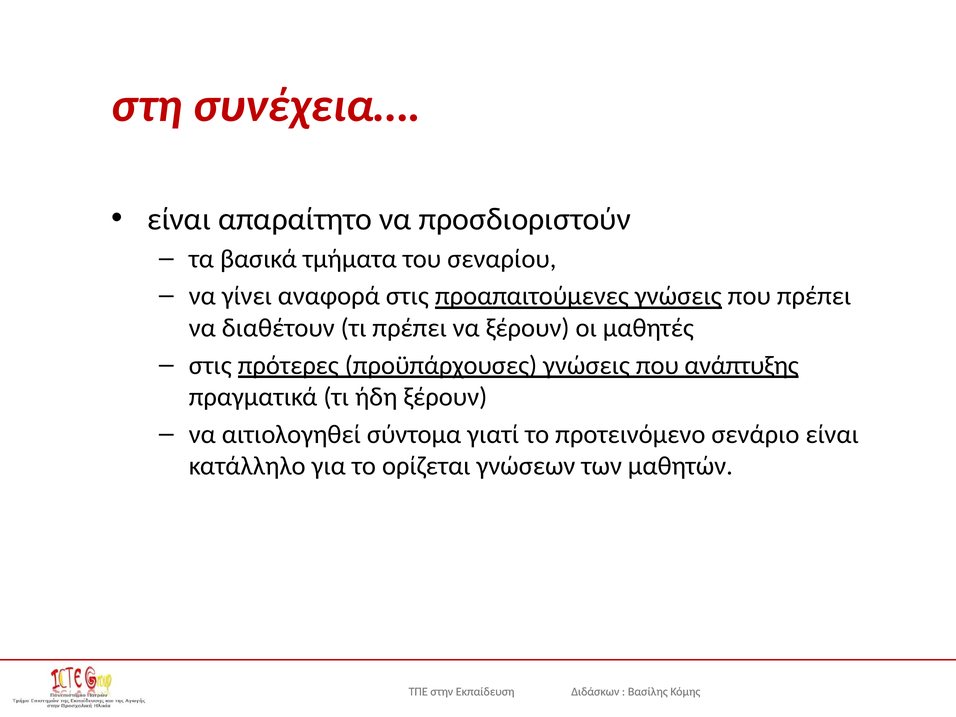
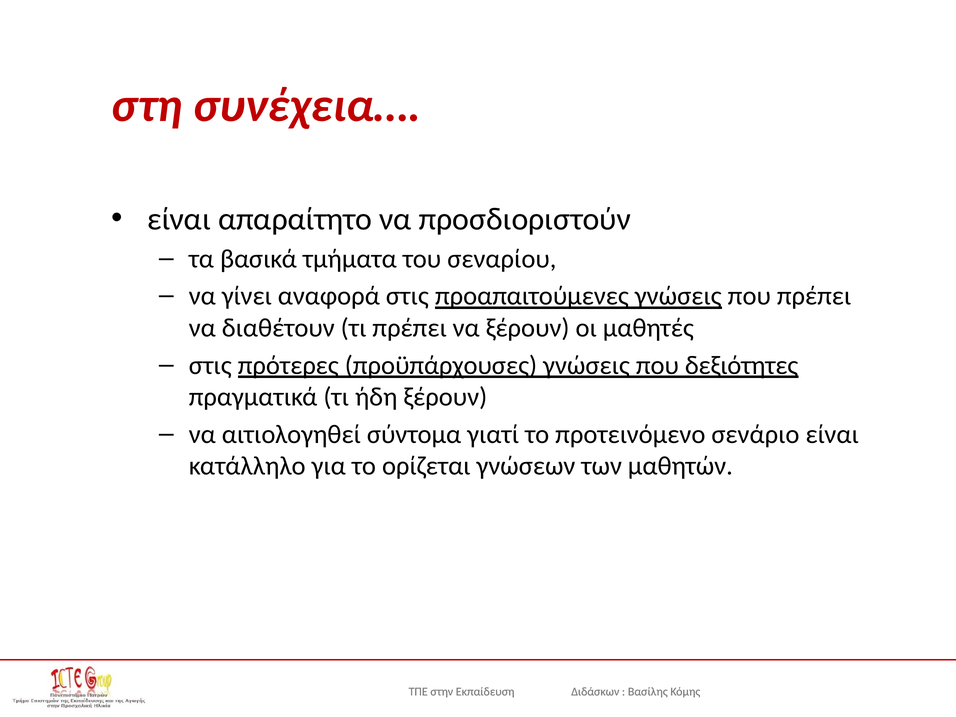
ανάπτυξης: ανάπτυξης -> δεξιότητες (742, 365)
